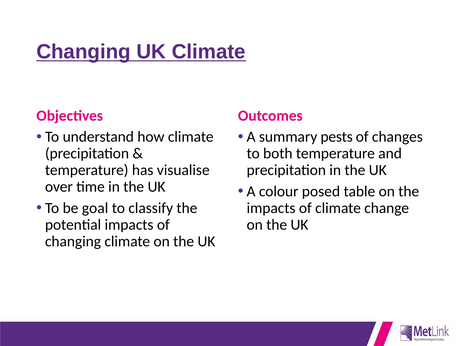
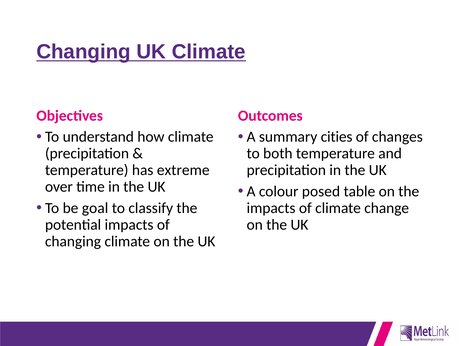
pests: pests -> cities (337, 137)
visualise: visualise -> extreme (183, 170)
